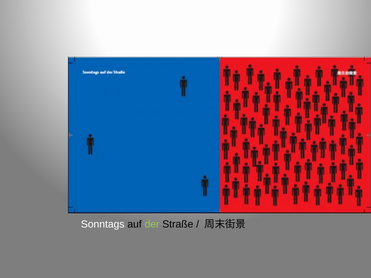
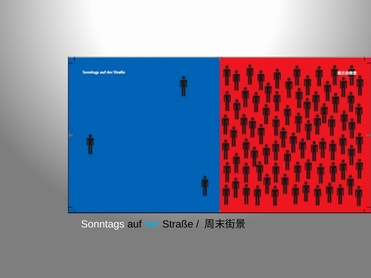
der colour: light green -> light blue (152, 225)
